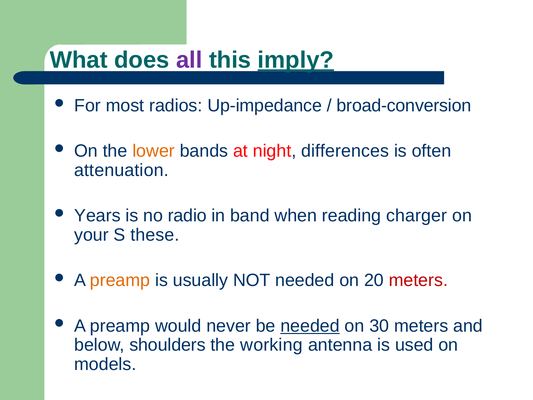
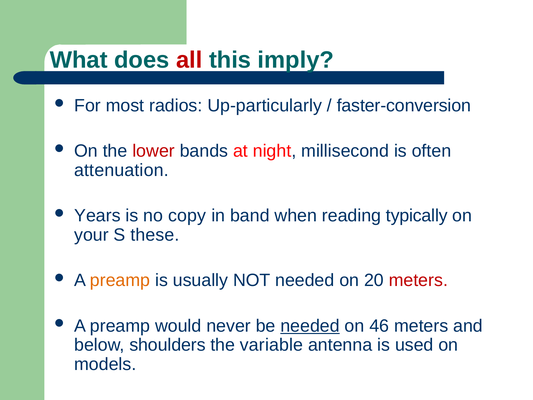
all colour: purple -> red (189, 60)
imply underline: present -> none (296, 60)
Up-impedance: Up-impedance -> Up-particularly (265, 105)
broad-conversion: broad-conversion -> faster-conversion (404, 105)
lower colour: orange -> red (154, 151)
differences: differences -> millisecond (345, 151)
radio: radio -> copy (187, 216)
charger: charger -> typically (417, 216)
30: 30 -> 46 (379, 326)
working: working -> variable (272, 345)
